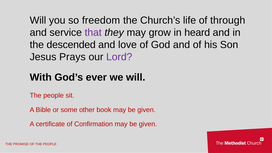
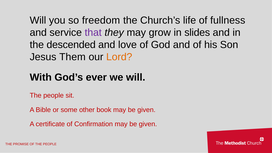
through: through -> fullness (228, 20)
heard: heard -> slides (197, 33)
Prays: Prays -> Them (72, 57)
Lord colour: purple -> orange (119, 57)
